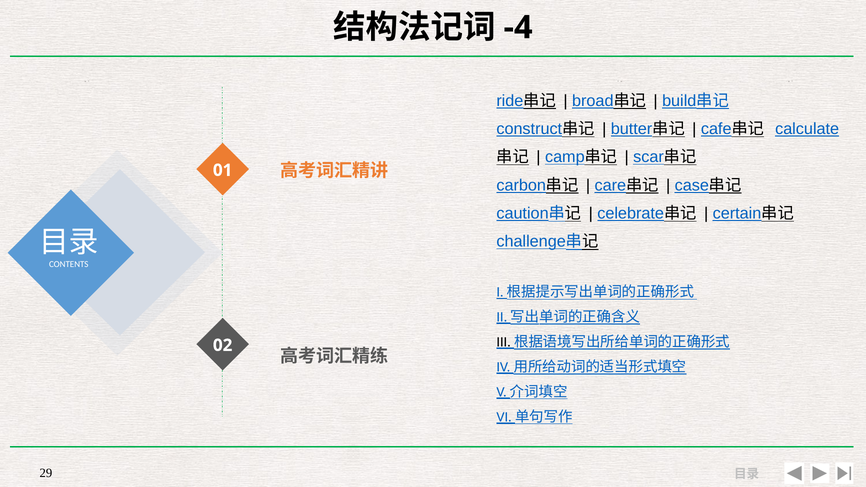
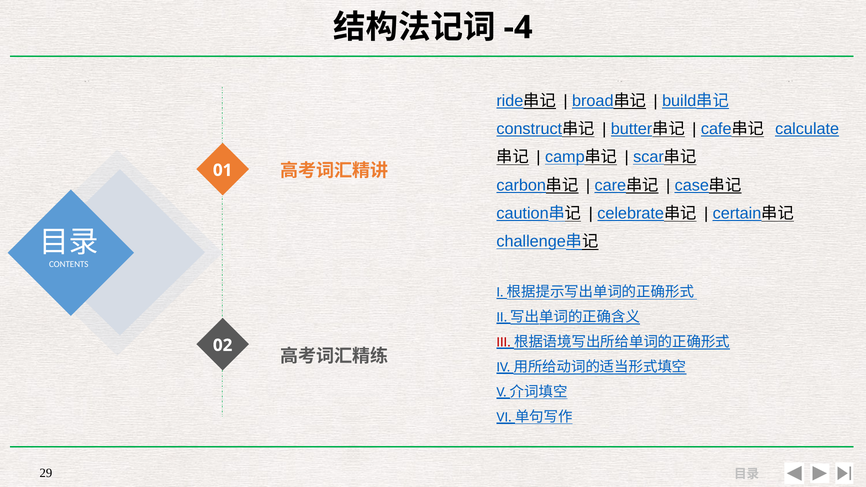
III colour: black -> red (504, 342)
